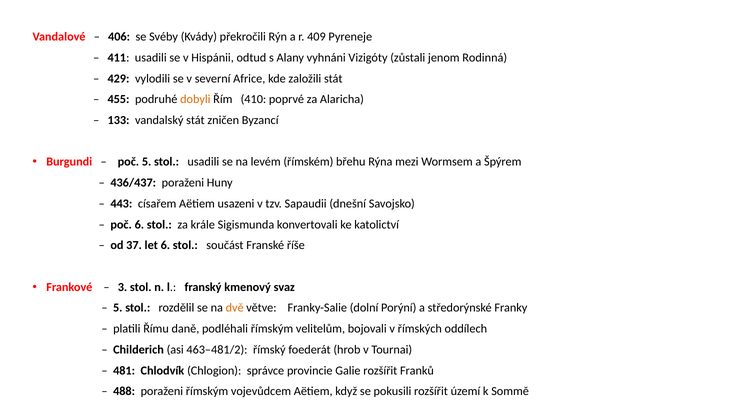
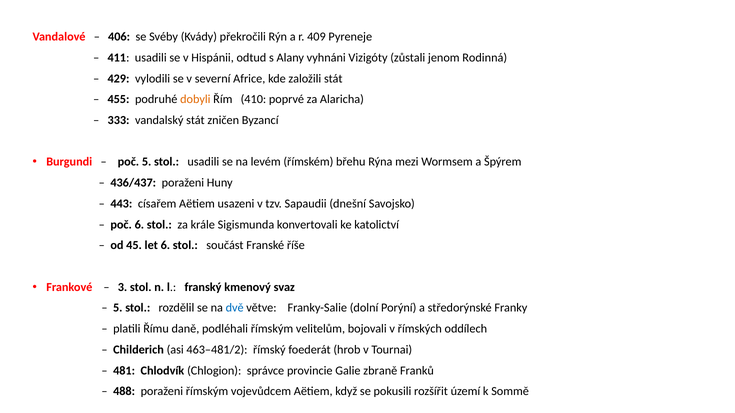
133: 133 -> 333 (119, 120)
37: 37 -> 45 (134, 246)
dvě colour: orange -> blue (235, 308)
Galie rozšířit: rozšířit -> zbraně (380, 371)
